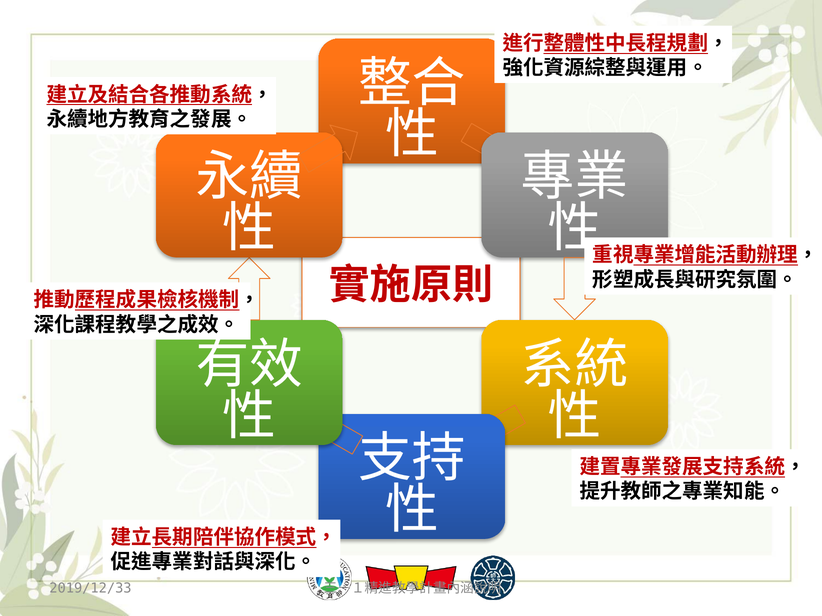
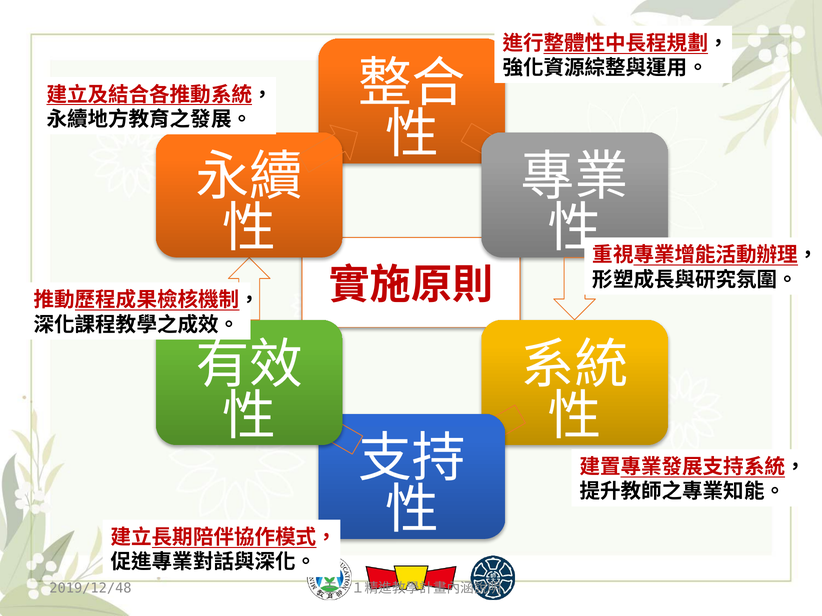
2019/12/33: 2019/12/33 -> 2019/12/48 (90, 589)
